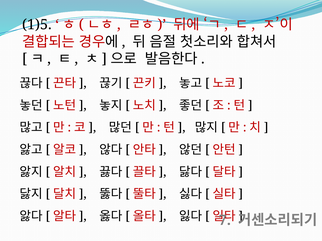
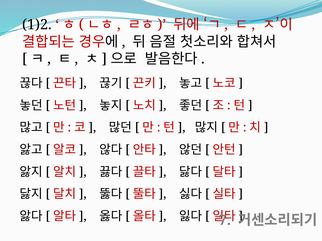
1)5: 1)5 -> 1)2 (37, 25)
